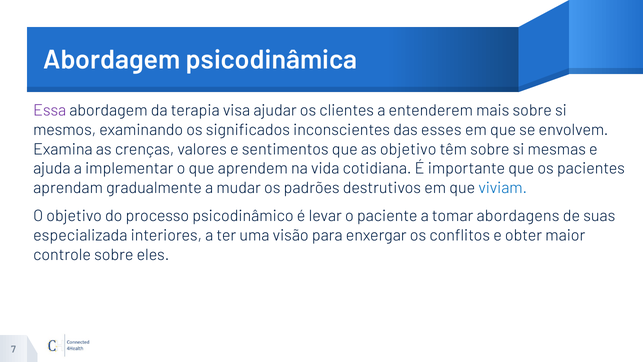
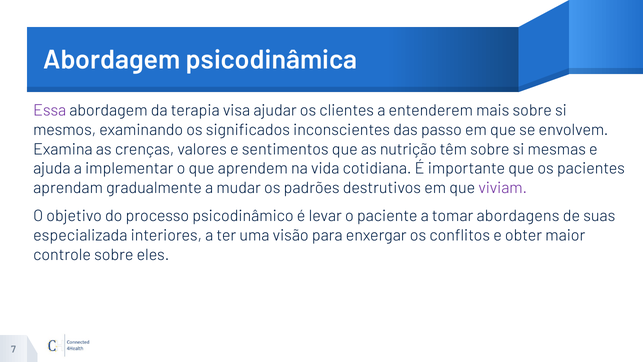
esses: esses -> passo (441, 130)
as objetivo: objetivo -> nutrição (408, 149)
viviam colour: blue -> purple (503, 188)
